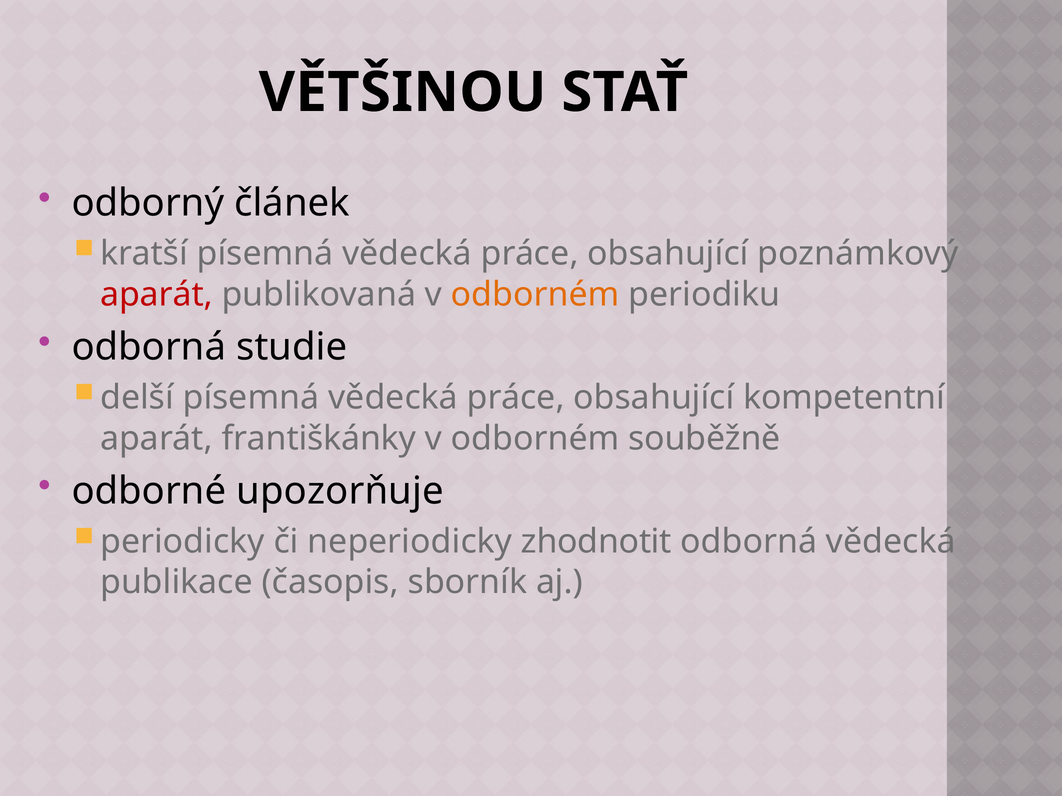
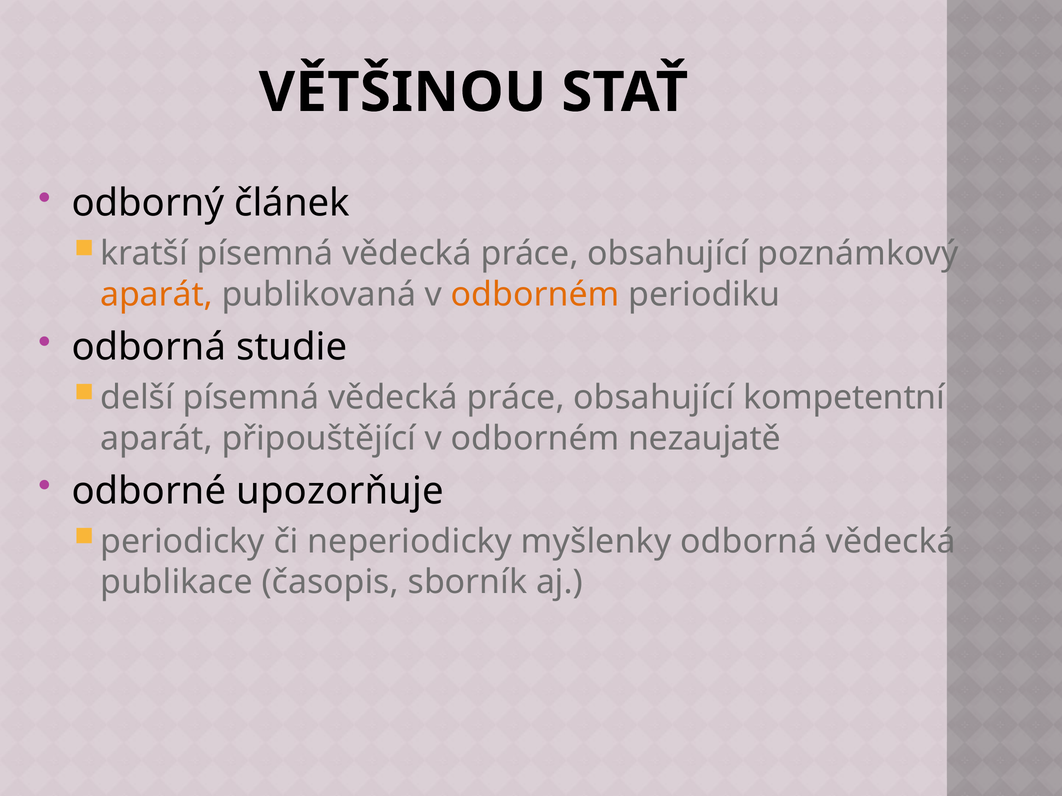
aparát colour: red -> orange (157, 295)
františkánky: františkánky -> připouštějící (319, 439)
souběžně: souběžně -> nezaujatě (704, 439)
zhodnotit: zhodnotit -> myšlenky (596, 542)
